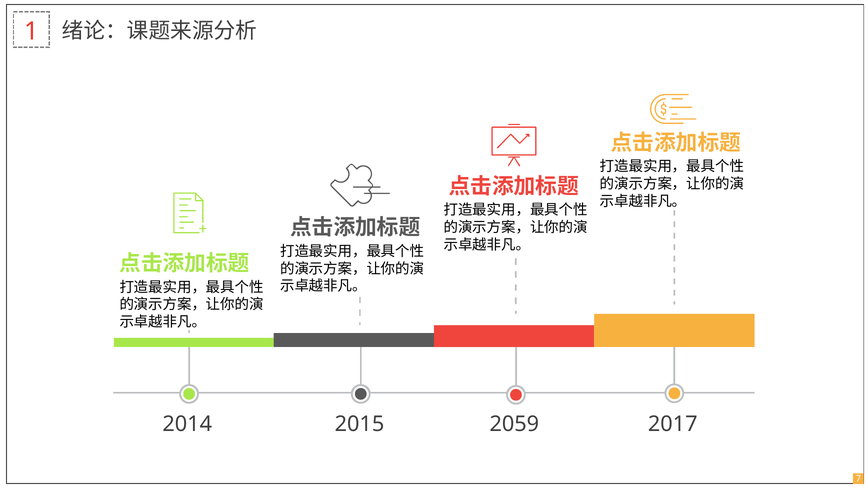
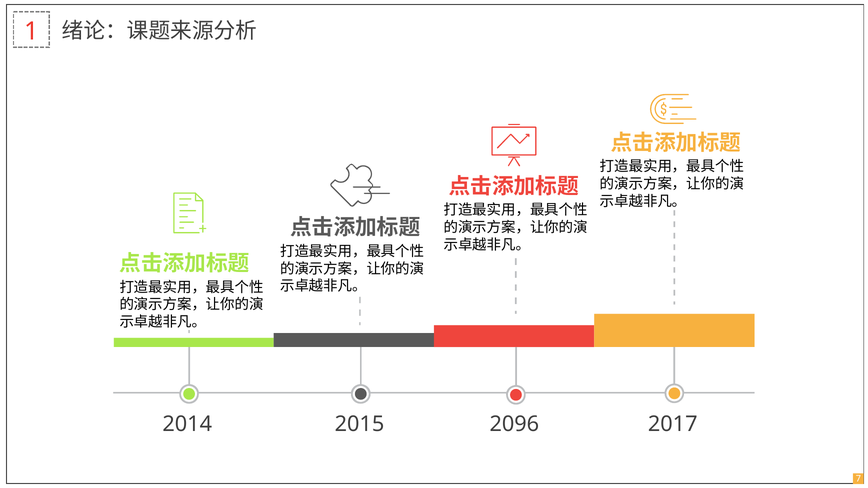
2059: 2059 -> 2096 (514, 424)
